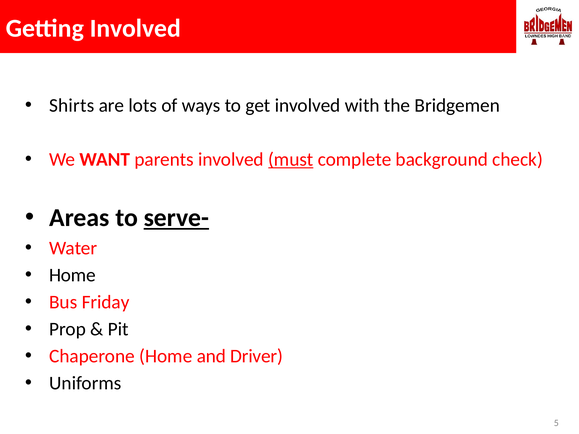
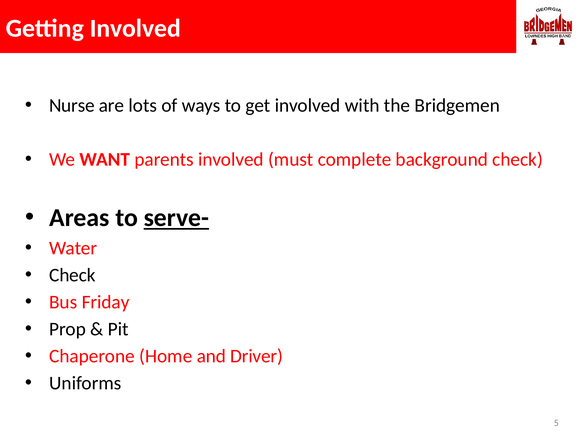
Shirts: Shirts -> Nurse (72, 106)
must underline: present -> none (291, 160)
Home: Home -> Check (72, 275)
